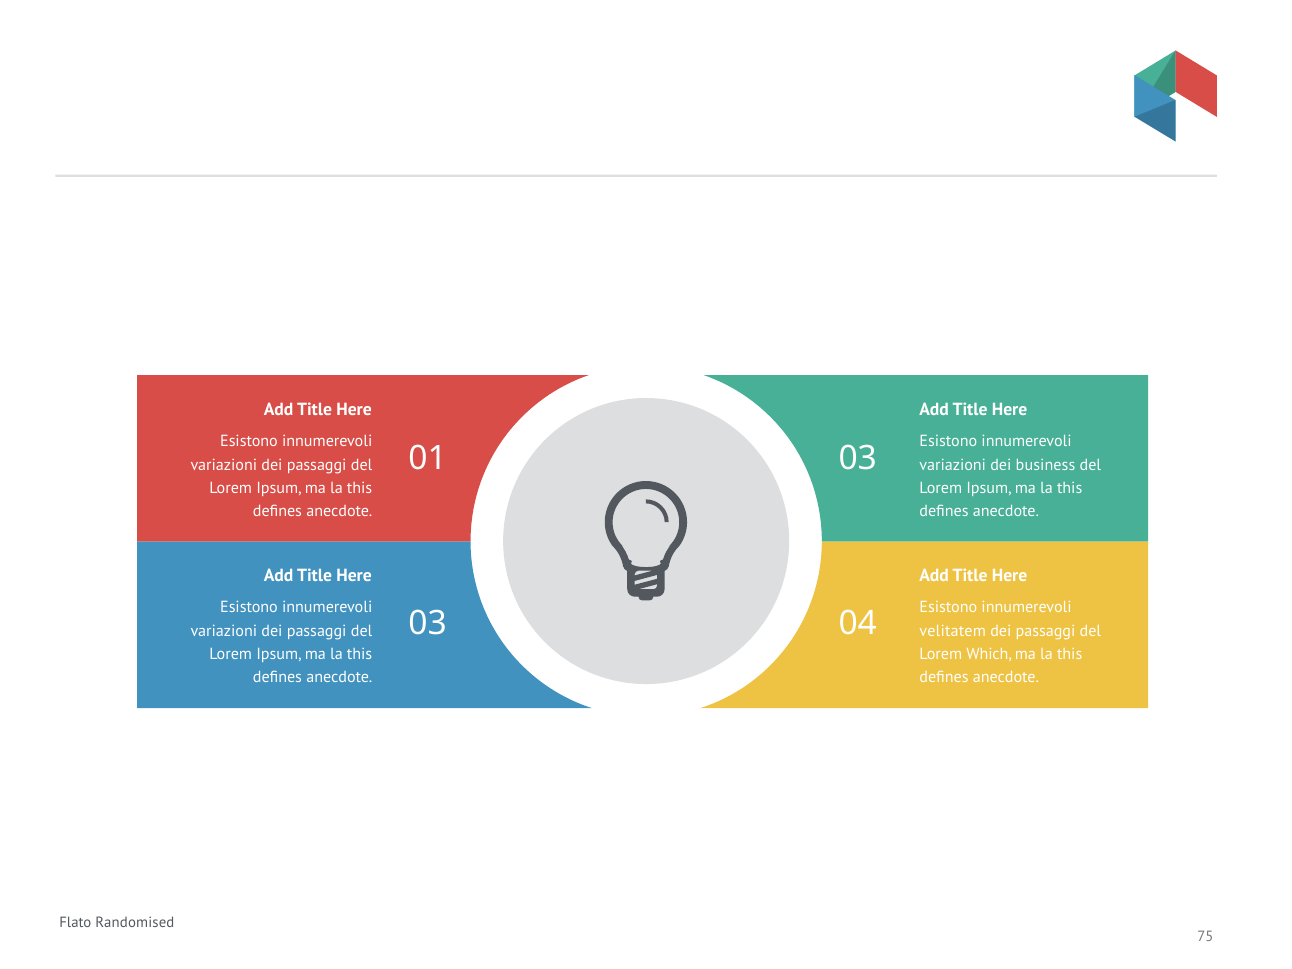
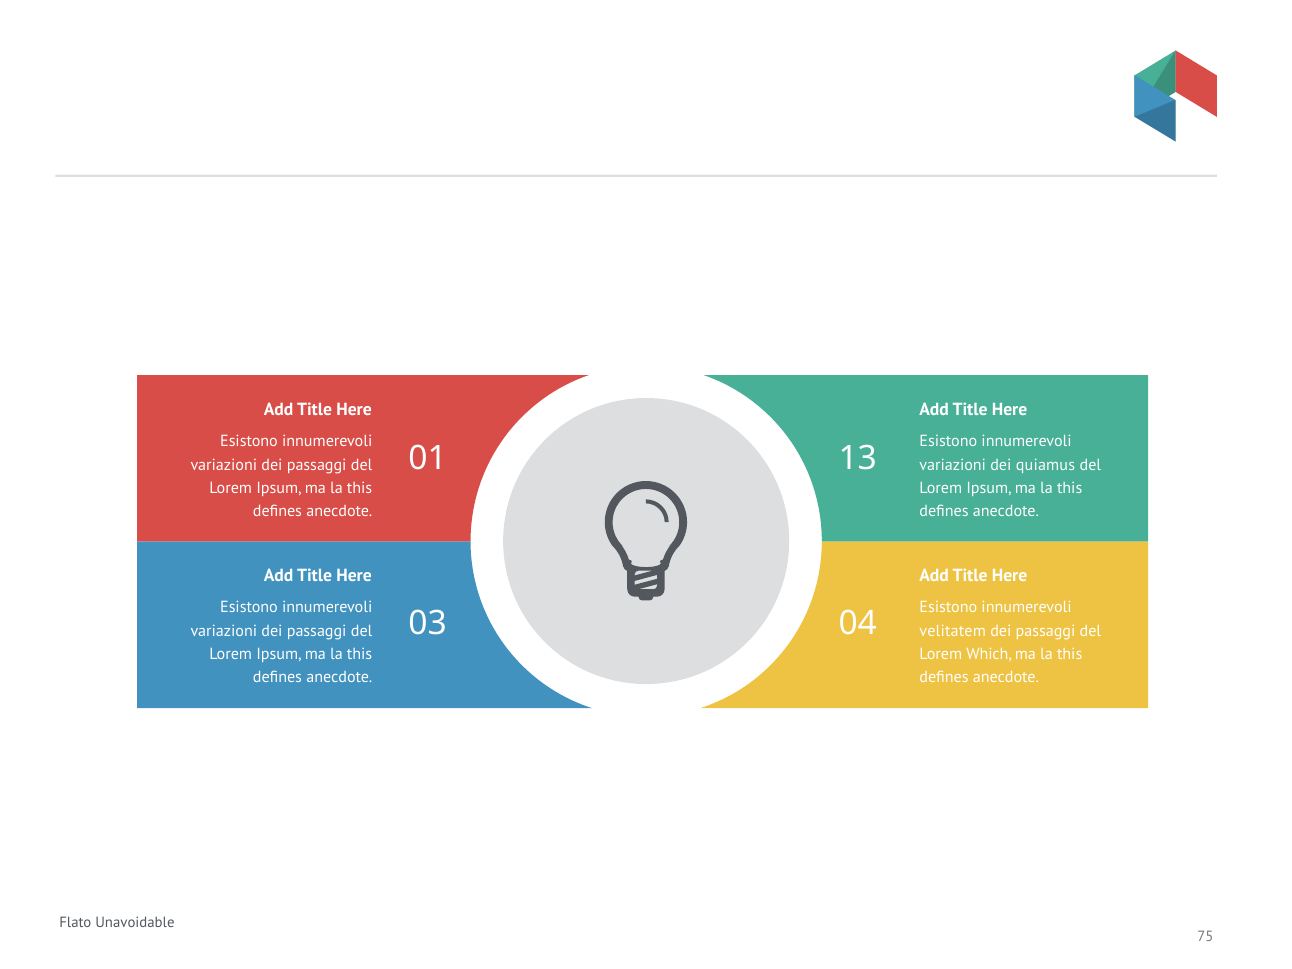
01 03: 03 -> 13 (858, 458)
business: business -> quiamus (1045, 465)
Randomised: Randomised -> Unavoidable (135, 923)
